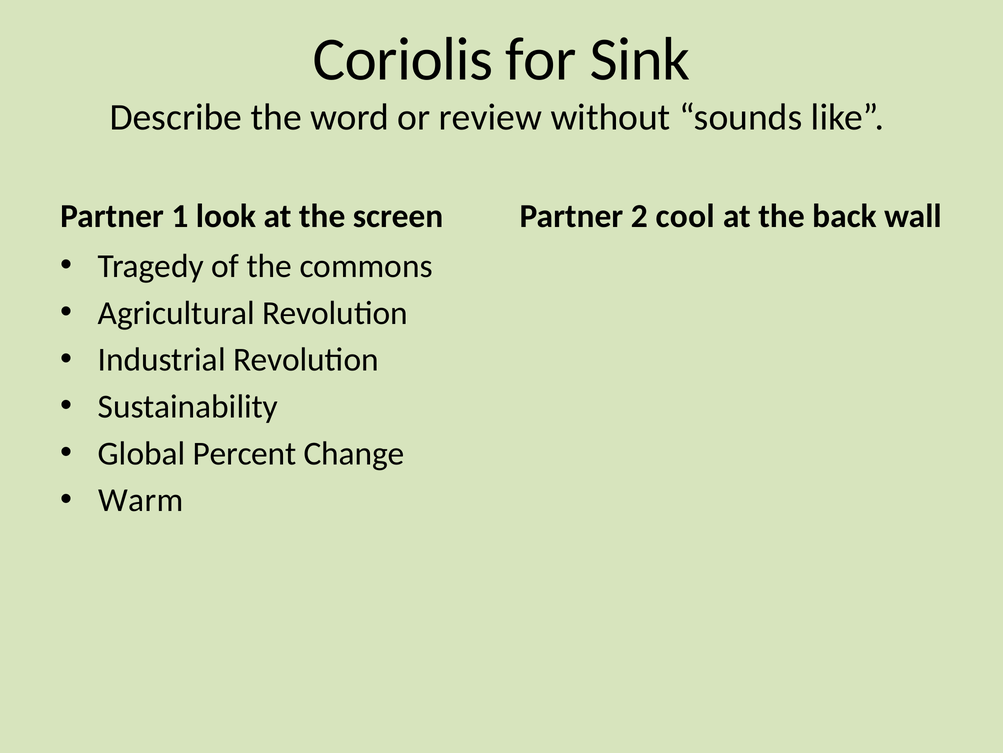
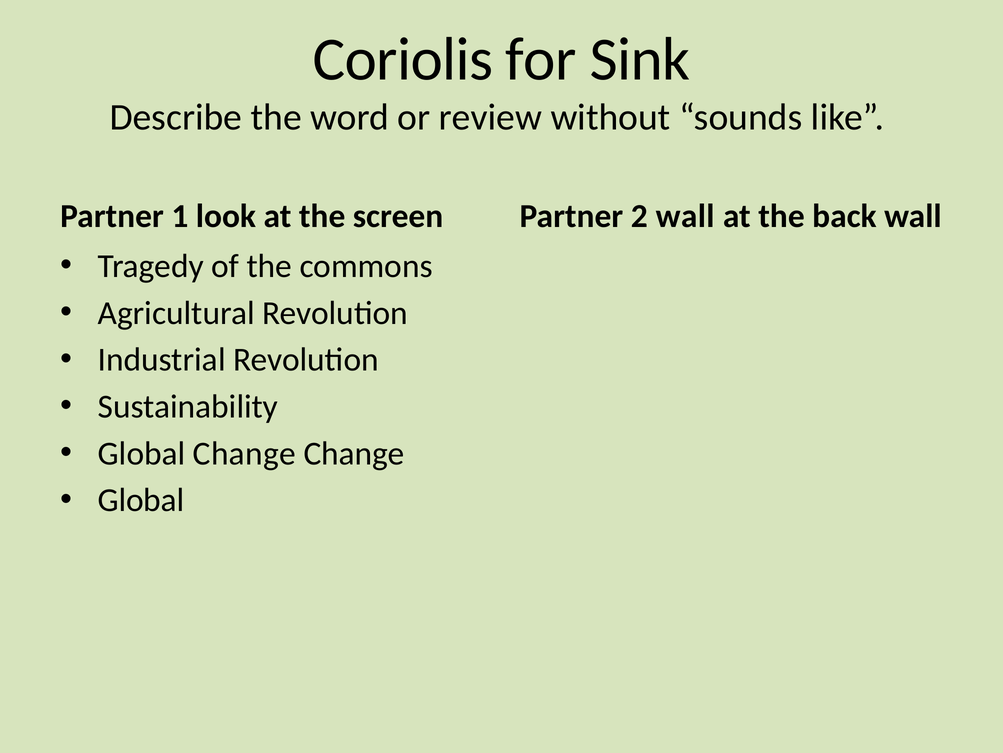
2 cool: cool -> wall (685, 216)
Global Percent: Percent -> Change (244, 453)
Warm: Warm -> Global (141, 500)
